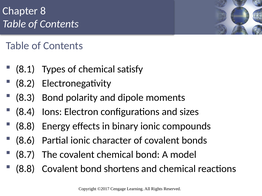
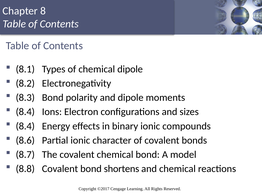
chemical satisfy: satisfy -> dipole (130, 69)
8.8: 8.8 -> 8.4 (25, 126)
